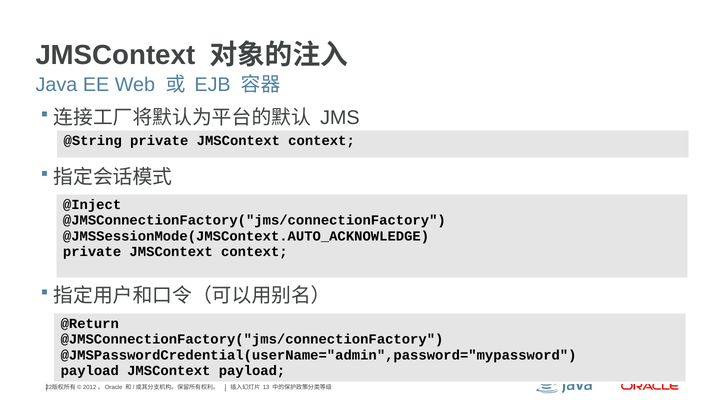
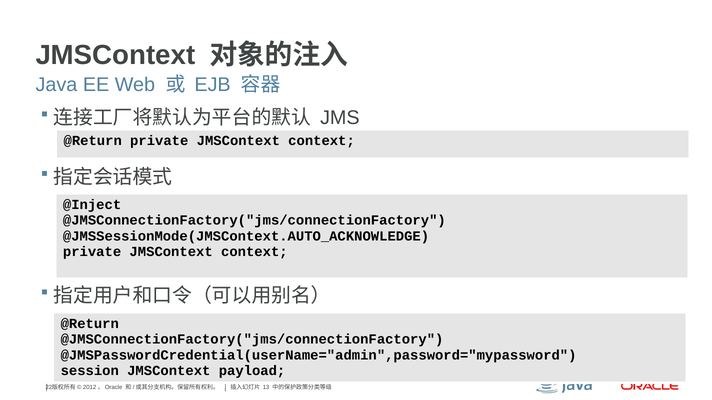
@String: @String -> @Return (93, 141)
payload: payload -> session (90, 371)
